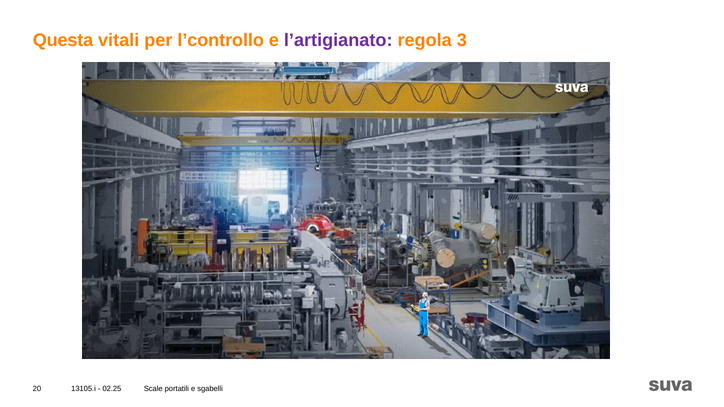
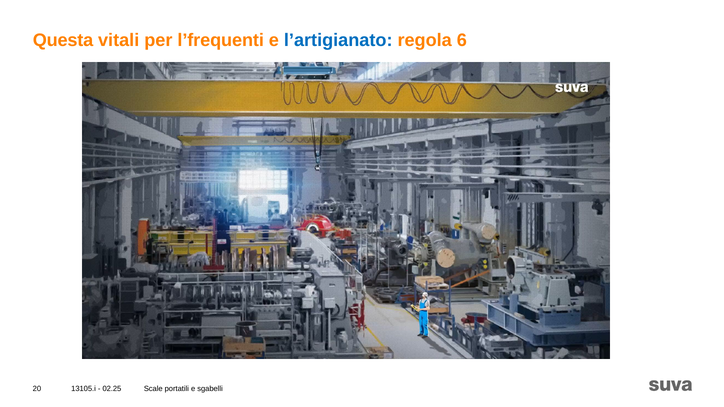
l’controllo: l’controllo -> l’frequenti (221, 40)
l’artigianato colour: purple -> blue (338, 40)
3: 3 -> 6 (462, 40)
